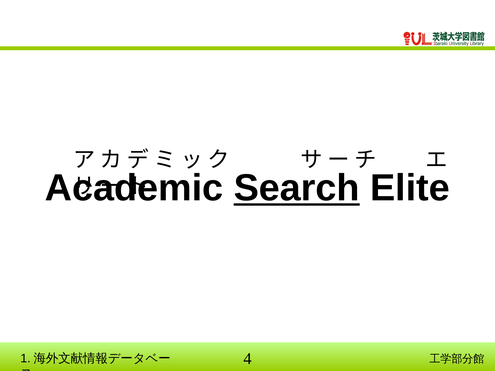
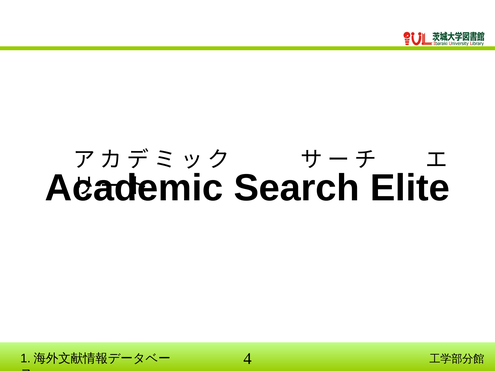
Search underline: present -> none (297, 188)
